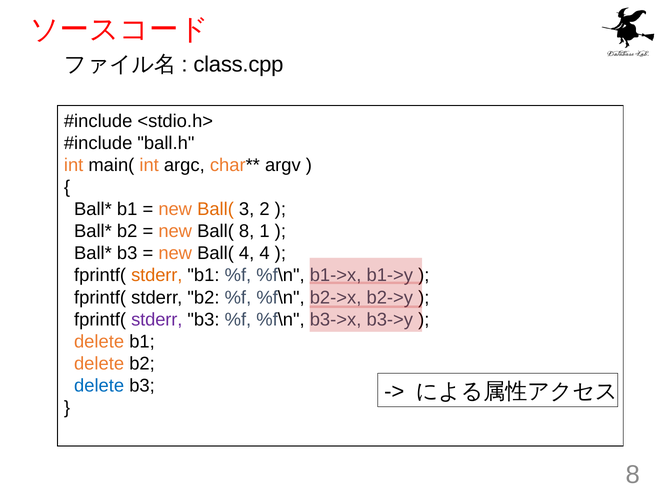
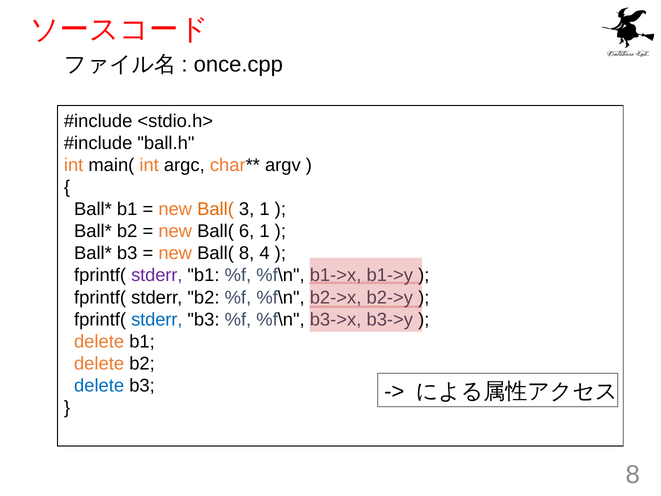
class.cpp: class.cpp -> once.cpp (238, 65)
3 2: 2 -> 1 (265, 209)
Ball( 8: 8 -> 6 (247, 231)
Ball( 4: 4 -> 8 (247, 253)
stderr colour: orange -> purple (157, 275)
stderr colour: purple -> blue (157, 319)
